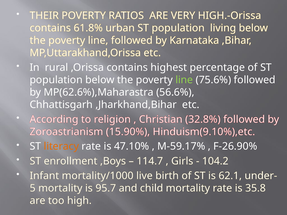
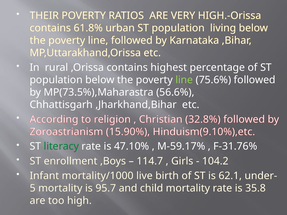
MP(62.6%),Maharastra: MP(62.6%),Maharastra -> MP(73.5%),Maharastra (99, 92)
literacy colour: orange -> green (61, 147)
F-26.90%: F-26.90% -> F-31.76% (235, 147)
